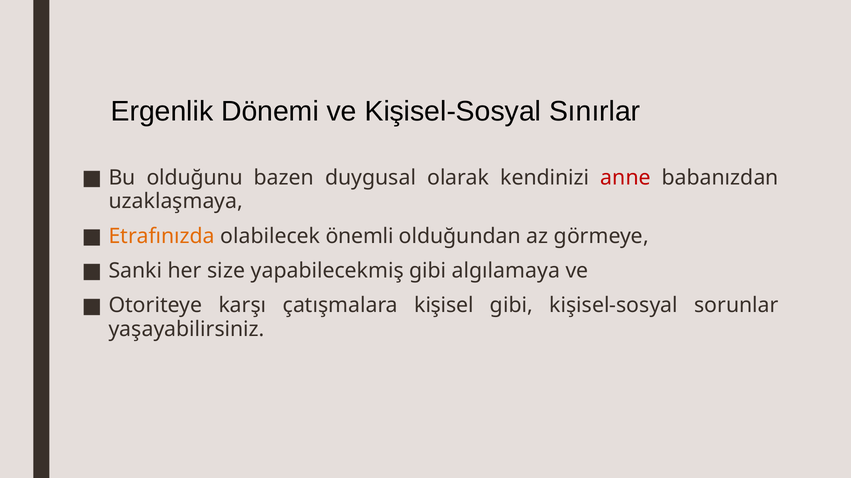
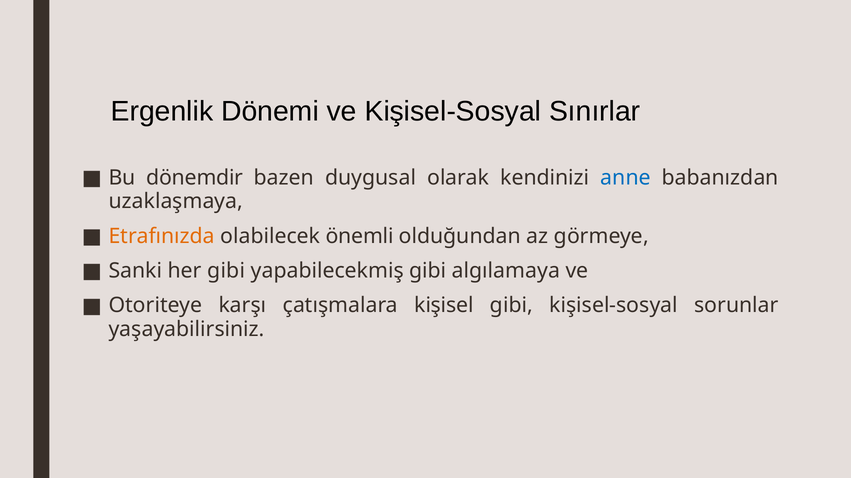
olduğunu: olduğunu -> dönemdir (195, 178)
anne colour: red -> blue (626, 178)
her size: size -> gibi (226, 271)
